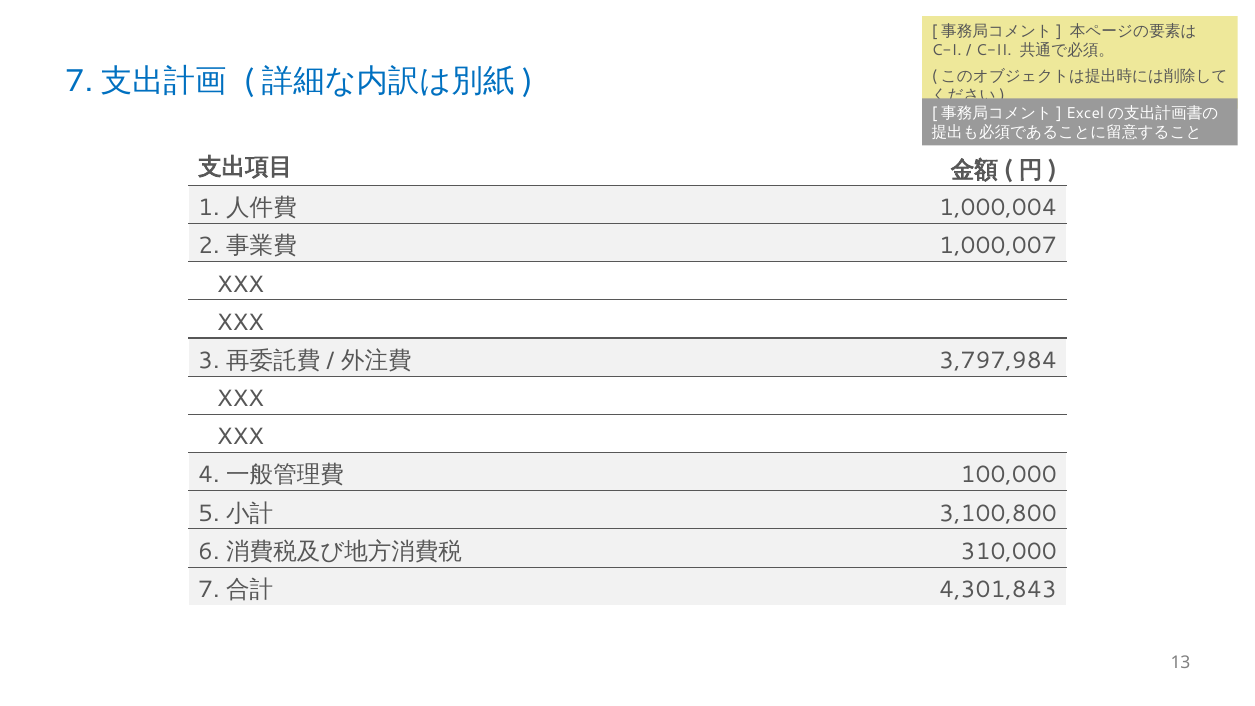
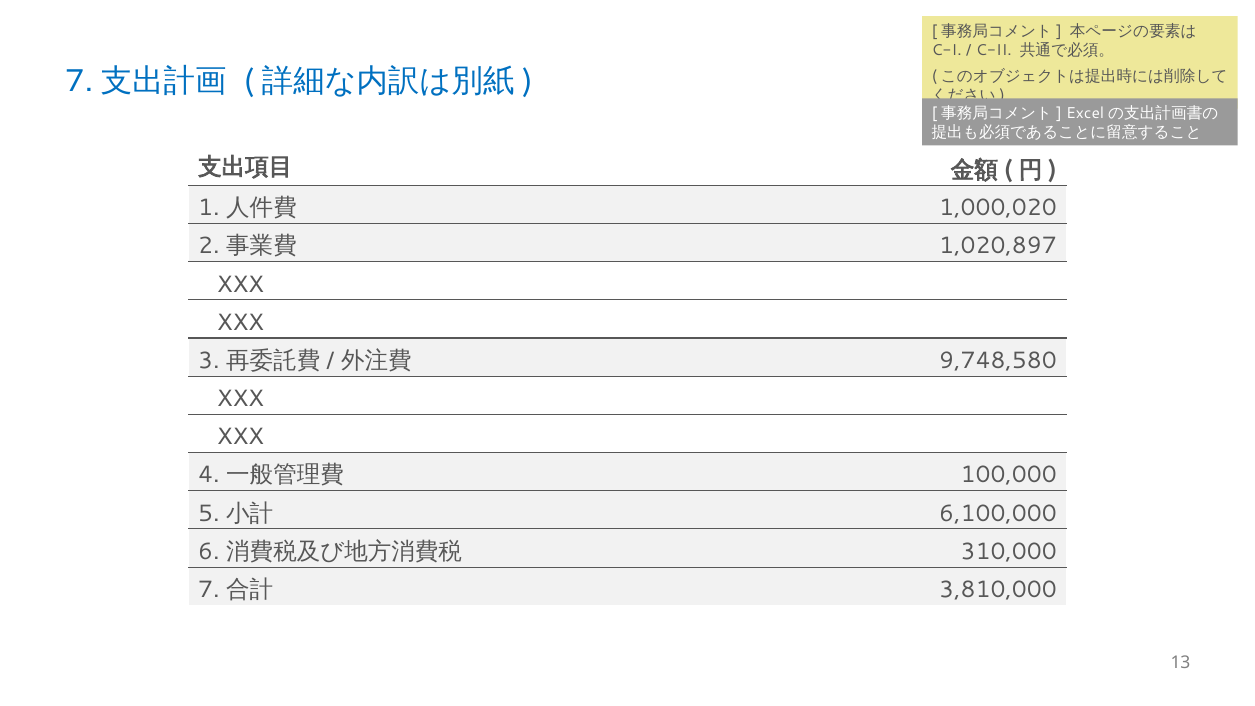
1,000,004: 1,000,004 -> 1,000,020 (998, 208)
1,000,007: 1,000,007 -> 1,020,897 (998, 246)
3,797,984: 3,797,984 -> 9,748,580 (998, 361)
3,100,800: 3,100,800 -> 6,100,000 (998, 513)
4,301,843: 4,301,843 -> 3,810,000 (998, 590)
